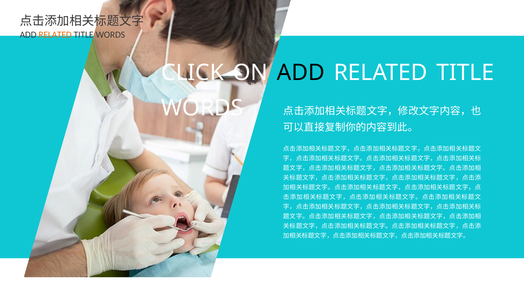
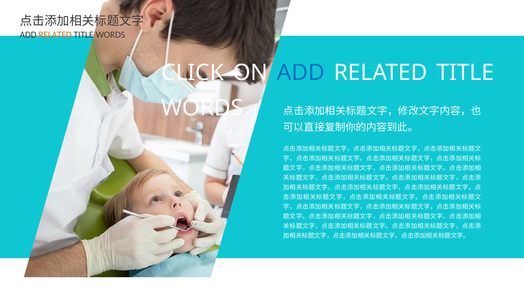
ADD colour: black -> blue (301, 73)
